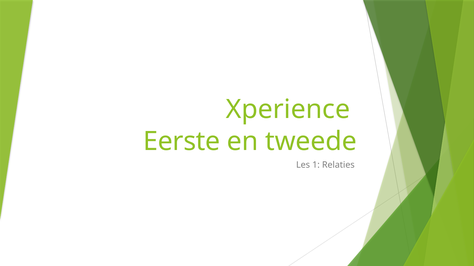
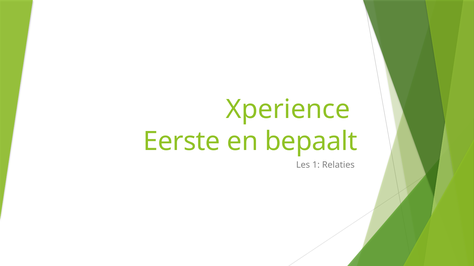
tweede: tweede -> bepaalt (311, 142)
